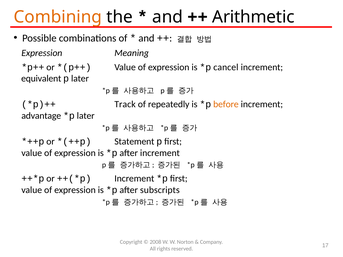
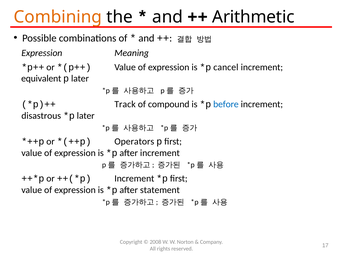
repeatedly: repeatedly -> compound (169, 104)
before colour: orange -> blue (226, 104)
advantage: advantage -> disastrous (41, 116)
Statement: Statement -> Operators (134, 142)
subscripts: subscripts -> statement (160, 190)
